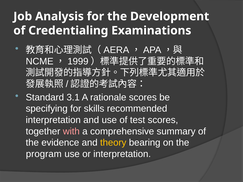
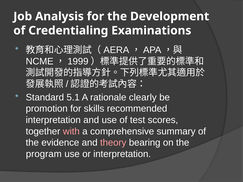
3.1: 3.1 -> 5.1 (73, 97)
rationale scores: scores -> clearly (143, 97)
specifying: specifying -> promotion (47, 109)
theory colour: yellow -> pink (113, 143)
